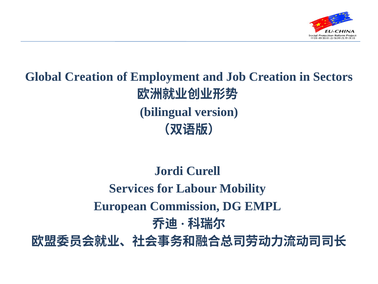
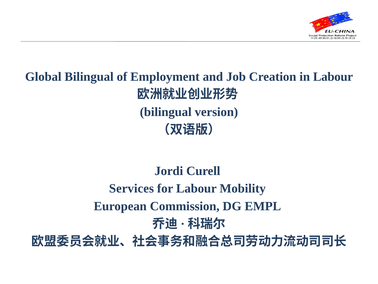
Global Creation: Creation -> Bilingual (89, 76)
in Sectors: Sectors -> Labour (333, 76)
